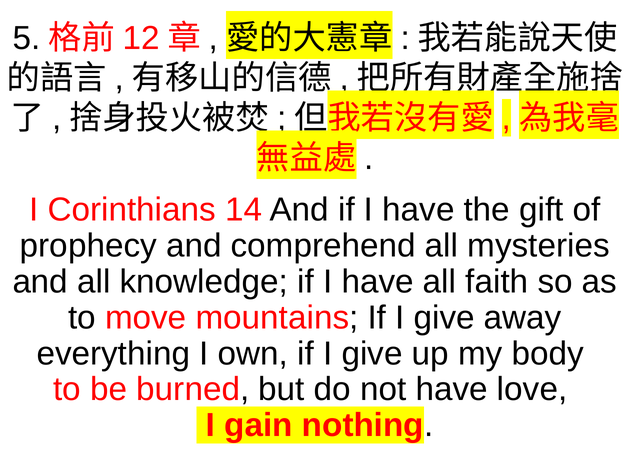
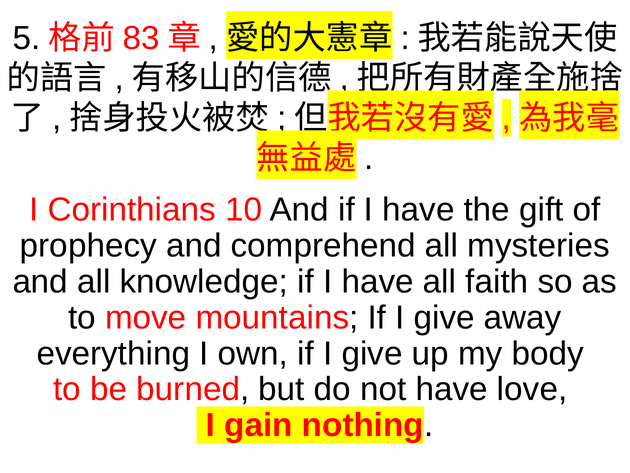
12: 12 -> 83 (141, 38)
14: 14 -> 10 (244, 210)
